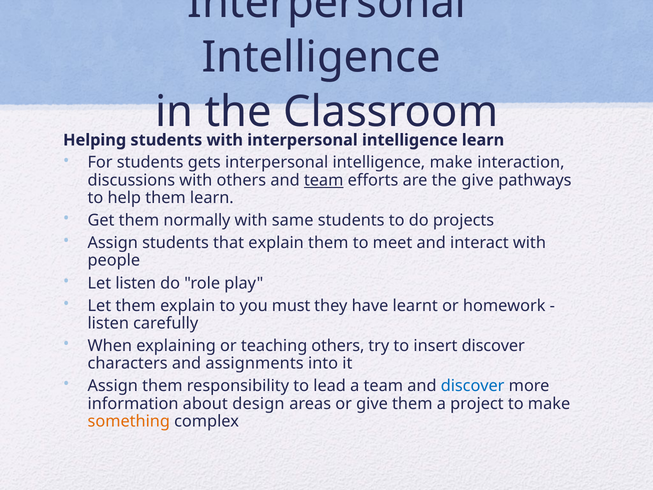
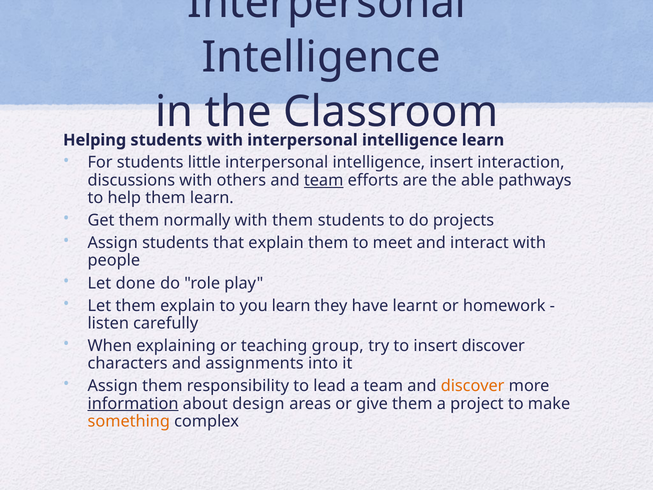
gets: gets -> little (204, 163)
intelligence make: make -> insert (451, 163)
the give: give -> able (478, 180)
with same: same -> them (293, 220)
Let listen: listen -> done (136, 283)
you must: must -> learn (291, 306)
teaching others: others -> group (338, 346)
discover colour: blue -> orange (473, 386)
information underline: none -> present (133, 403)
